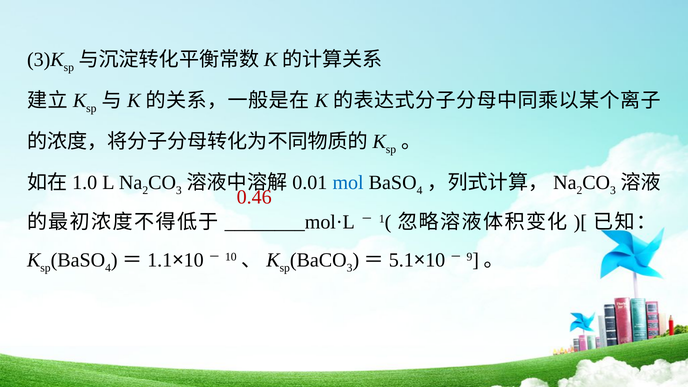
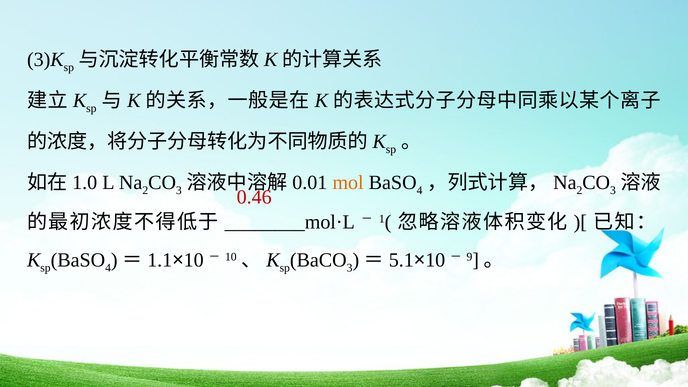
mol colour: blue -> orange (348, 183)
